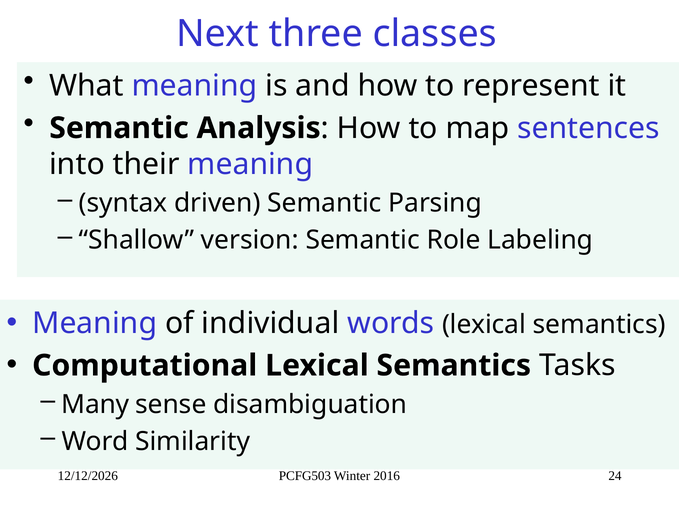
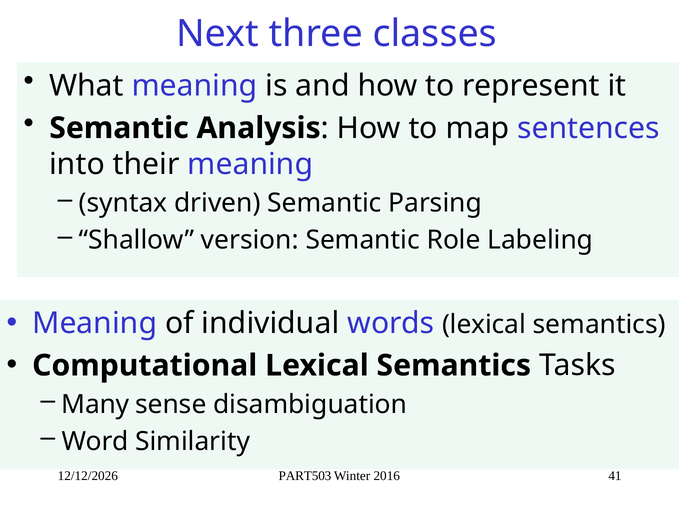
PCFG503: PCFG503 -> PART503 (305, 476)
24: 24 -> 41 (615, 476)
